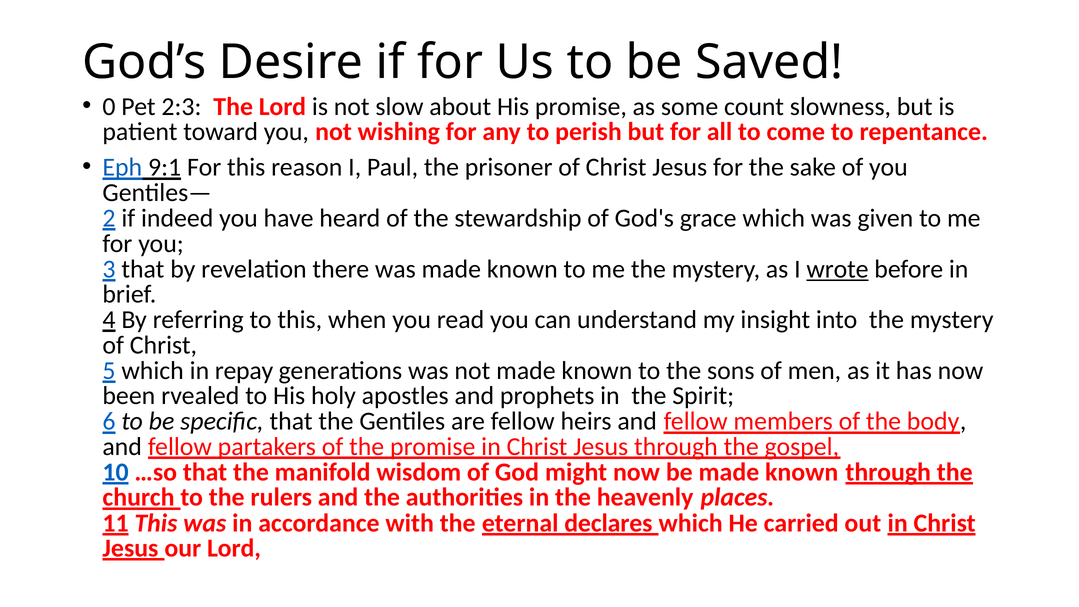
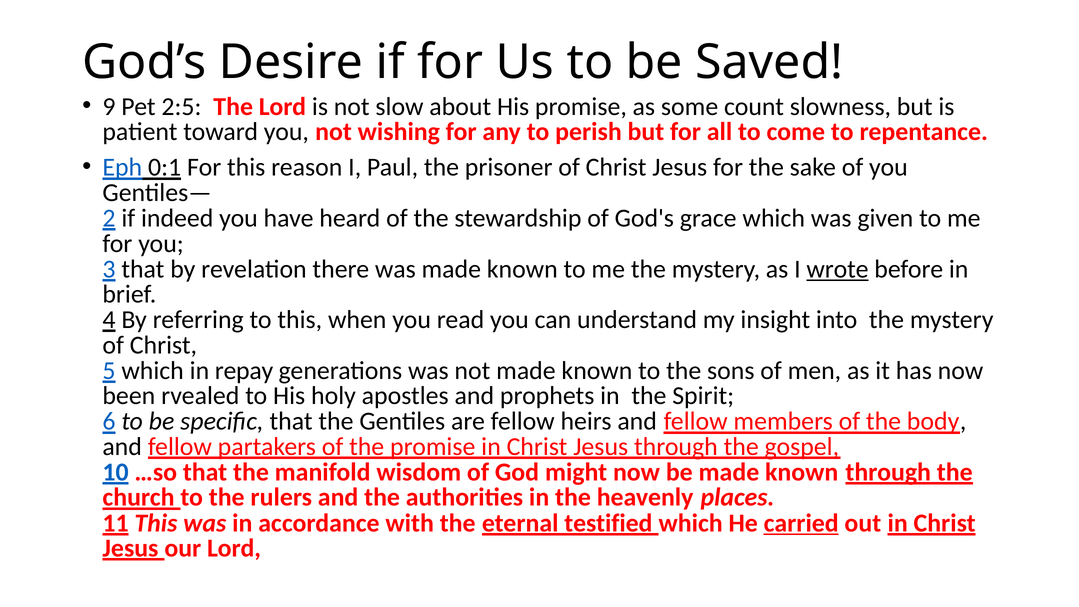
0: 0 -> 9 (109, 107)
2:3: 2:3 -> 2:5 (181, 107)
9:1: 9:1 -> 0:1 (165, 167)
declares: declares -> testified (608, 523)
carried underline: none -> present (801, 523)
